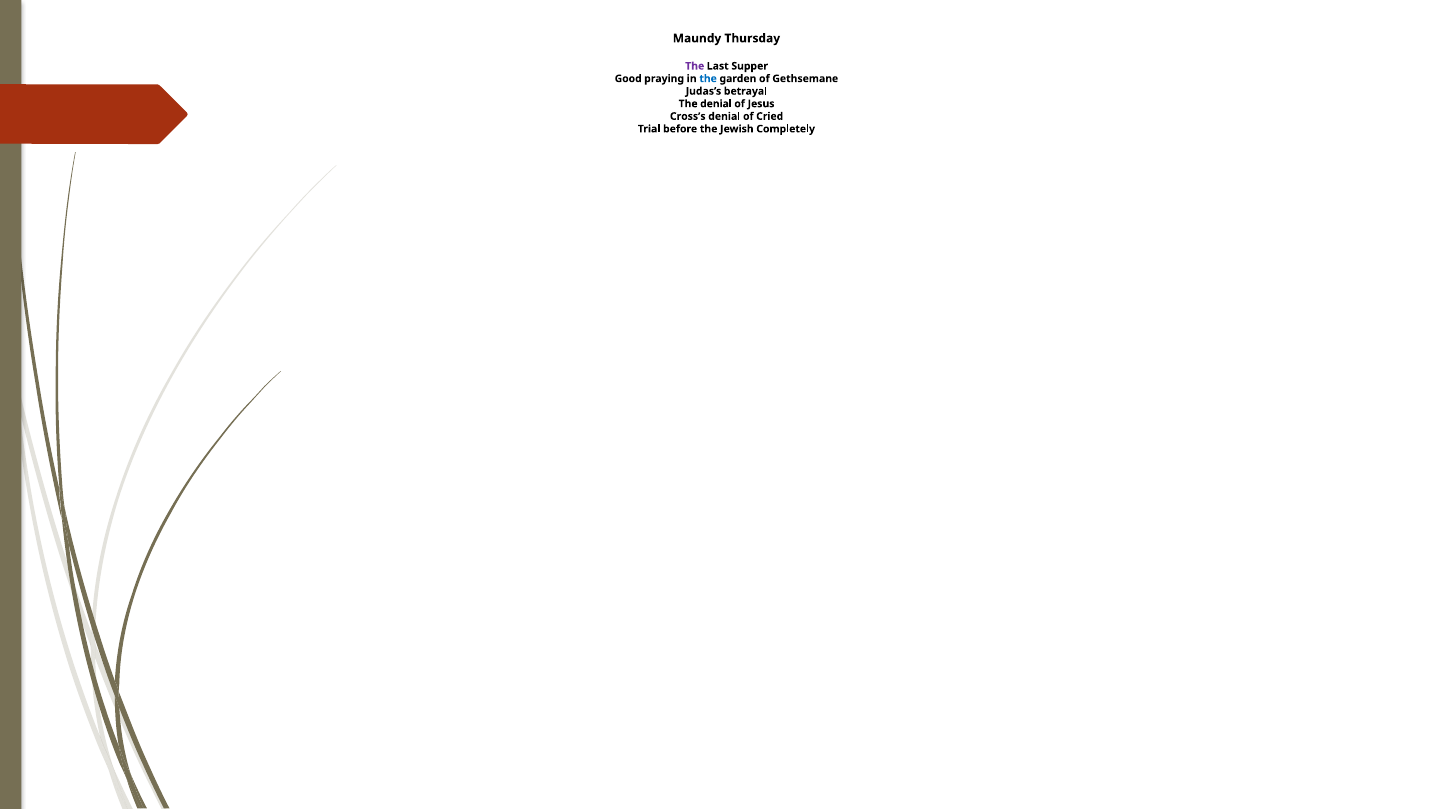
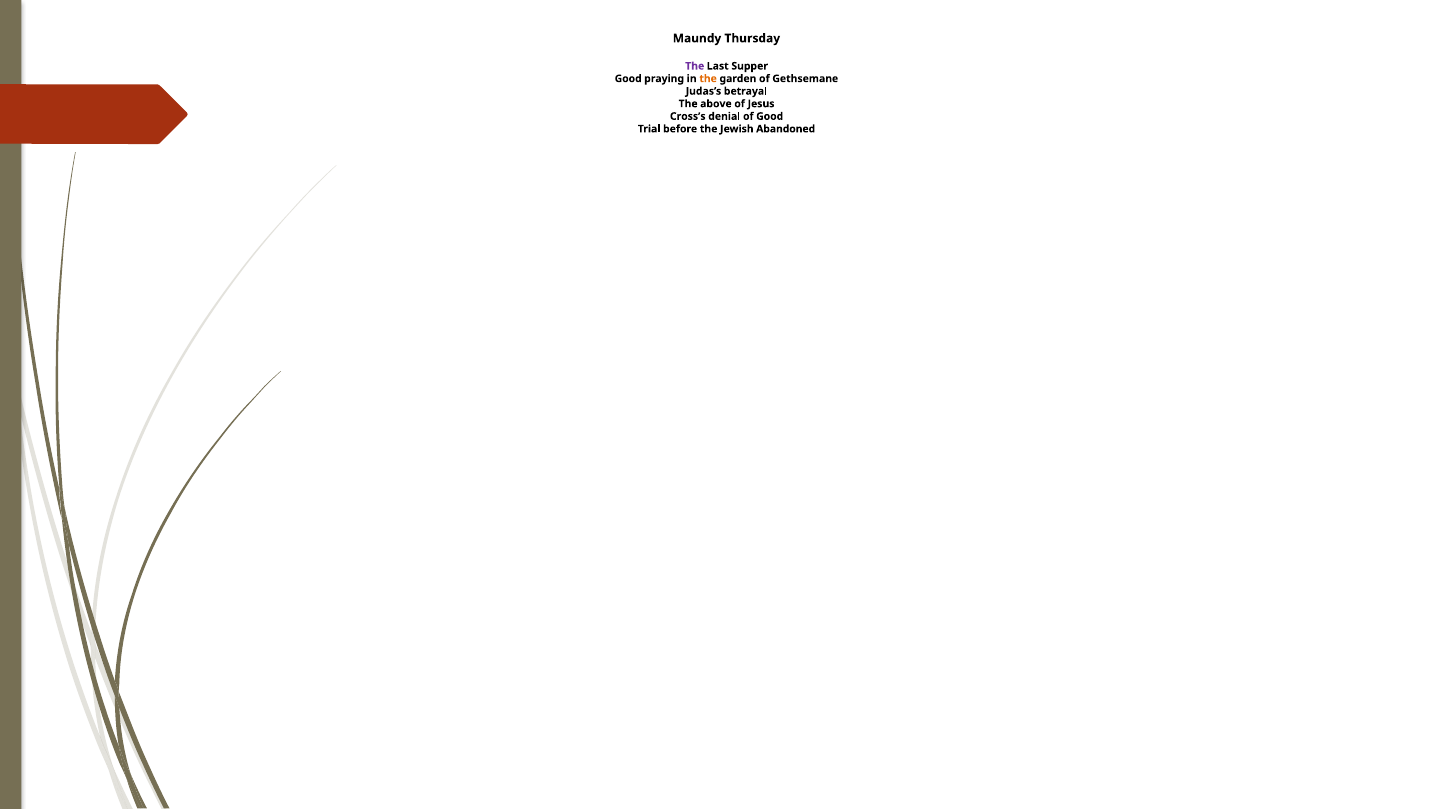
the colour: blue -> orange (708, 79)
The denial: denial -> above (716, 104)
of Cried: Cried -> Good (770, 116)
Completely: Completely -> Abandoned (786, 129)
